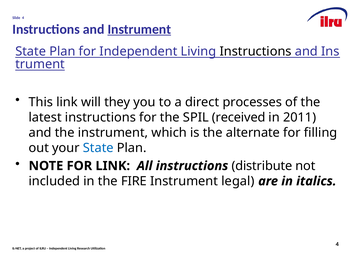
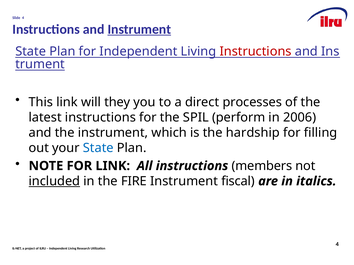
Instructions colour: black -> red (256, 52)
received: received -> perform (239, 118)
2011: 2011 -> 2006 (300, 118)
alternate: alternate -> hardship (253, 133)
distribute: distribute -> members (262, 166)
included underline: none -> present (54, 182)
legal: legal -> fiscal (238, 182)
